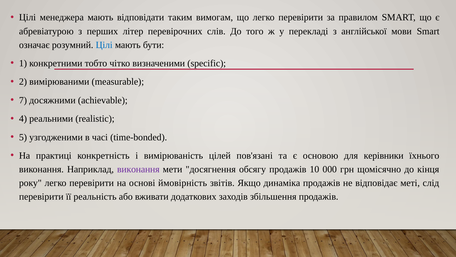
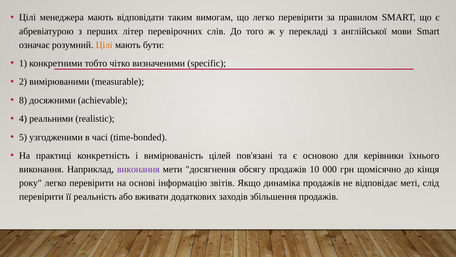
Цілі colour: blue -> orange (104, 45)
7: 7 -> 8 (23, 100)
ймовірність: ймовірність -> інформацію (183, 183)
